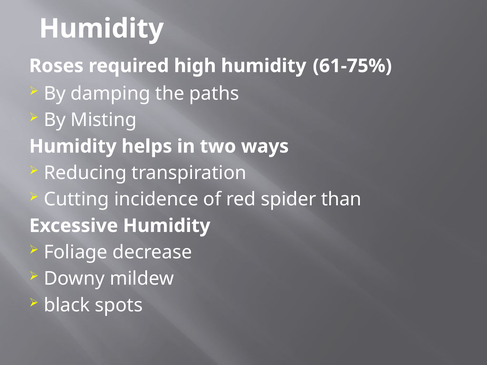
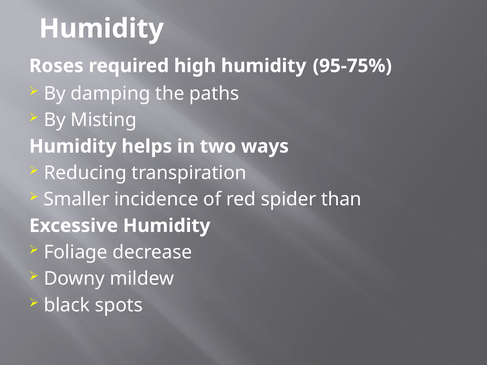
61-75%: 61-75% -> 95-75% (352, 66)
Cutting: Cutting -> Smaller (77, 199)
